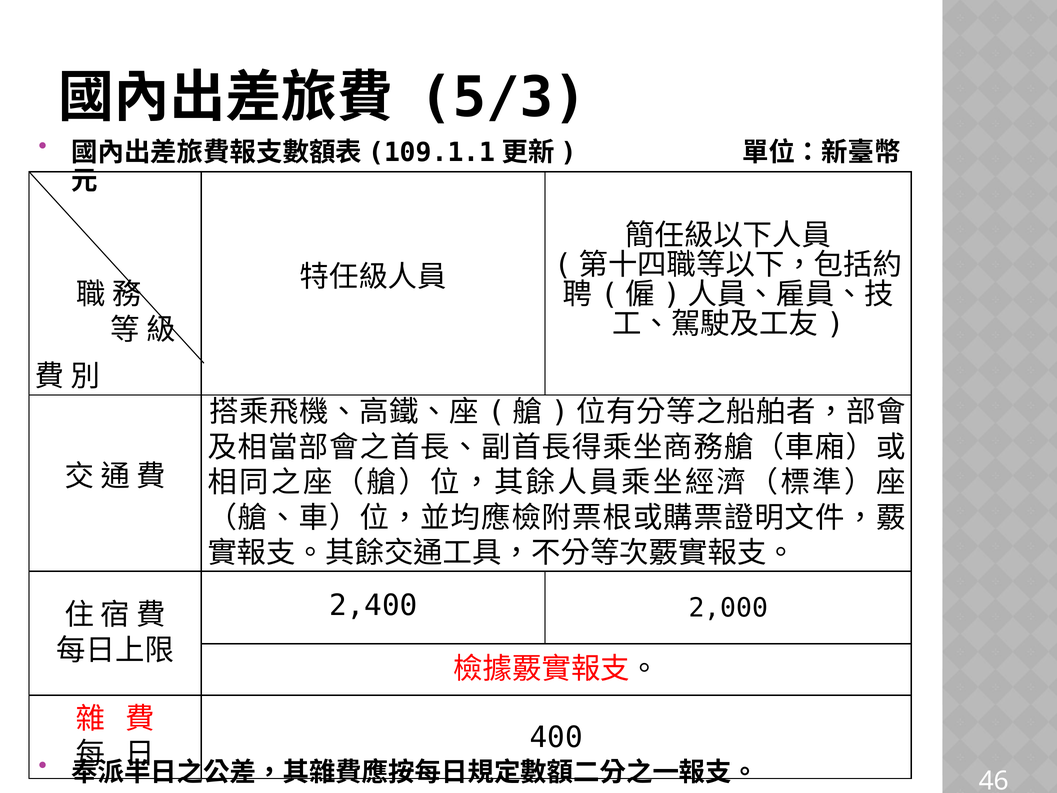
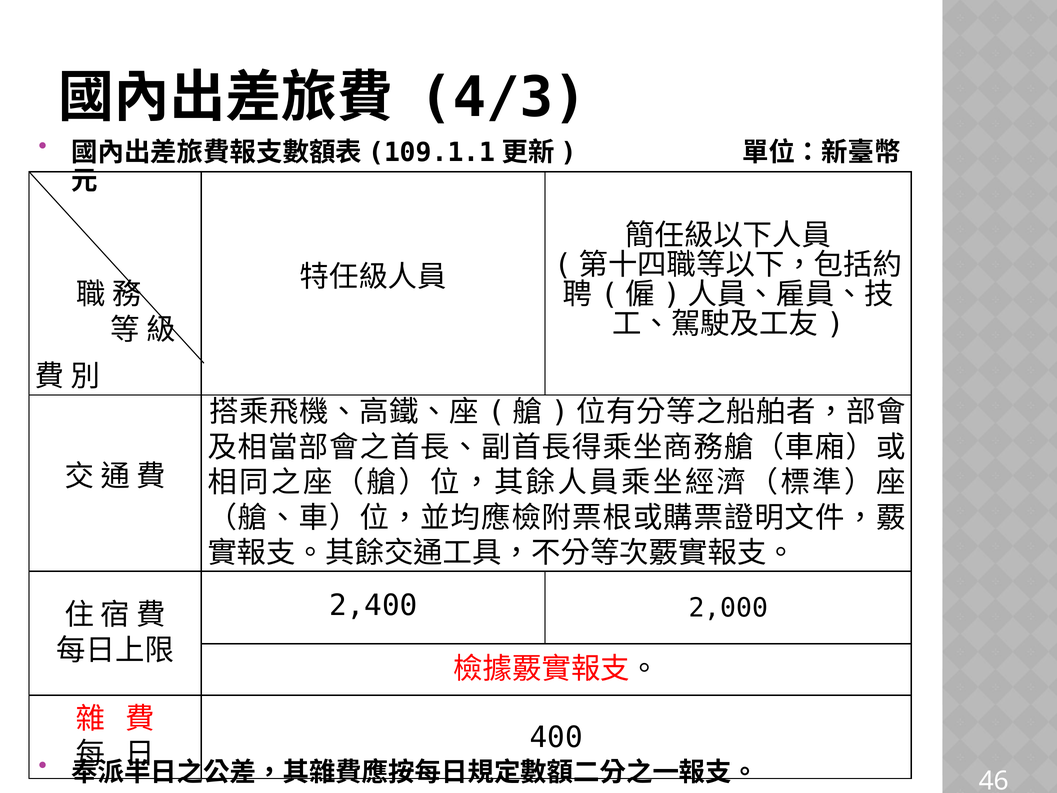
5/3: 5/3 -> 4/3 (503, 98)
